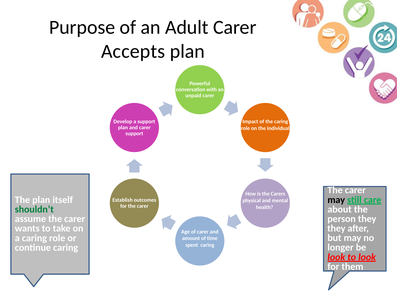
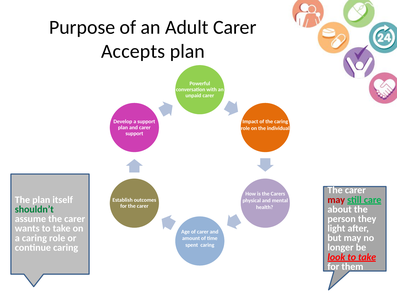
may colour: black -> red (336, 200)
they: they -> light (336, 228)
look: look -> take (367, 257)
